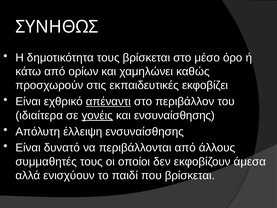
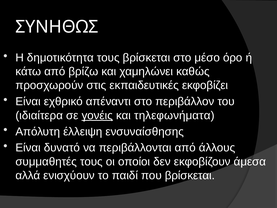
ορίων: ορίων -> βρίζω (83, 71)
απέναντι underline: present -> none (108, 101)
και ενσυναίσθησης: ενσυναίσθησης -> τηλεφωνήματα (174, 115)
